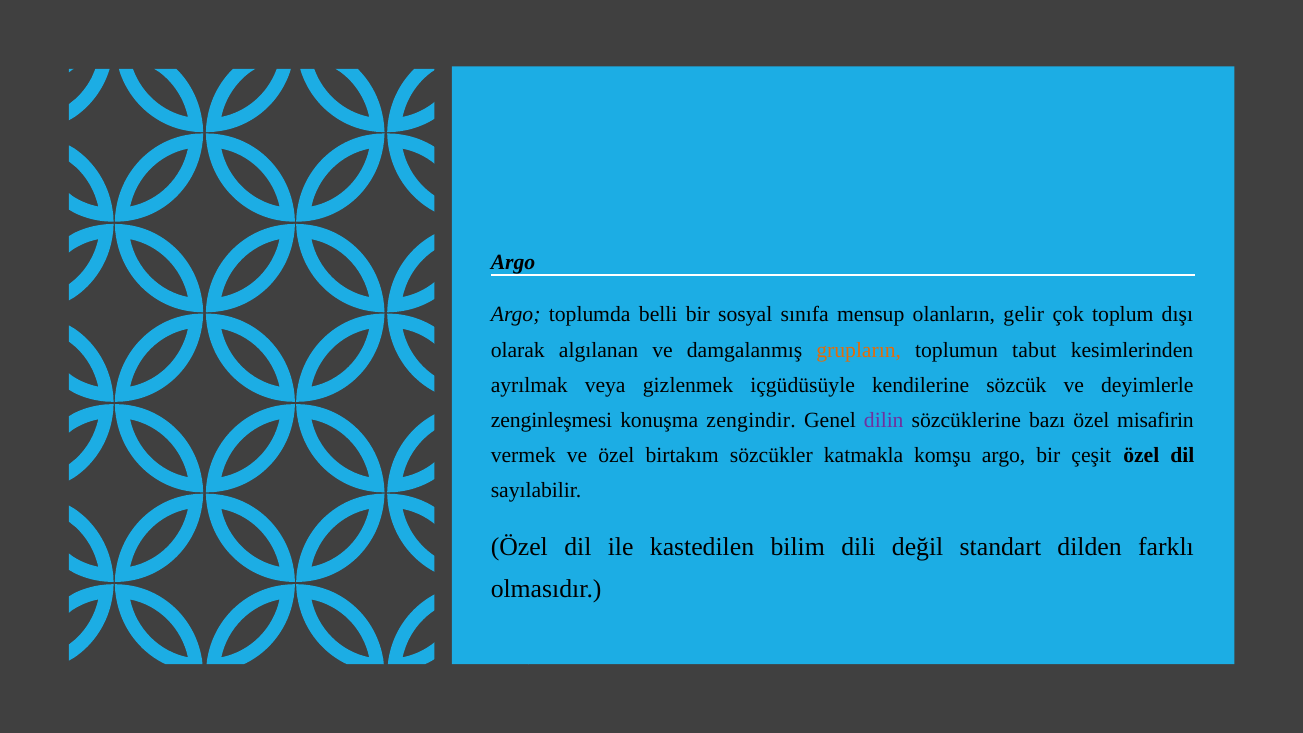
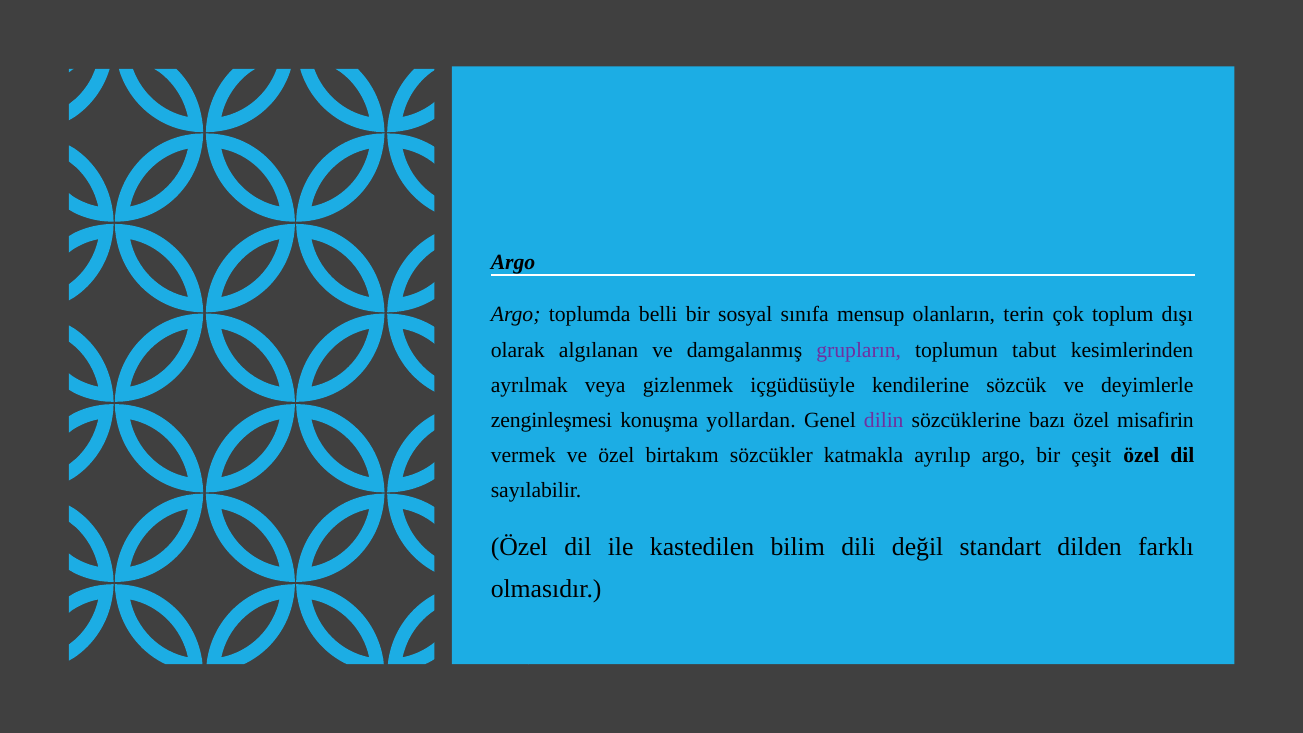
gelir: gelir -> terin (1024, 315)
grupların colour: orange -> purple (859, 350)
zengindir: zengindir -> yollardan (751, 420)
komşu: komşu -> ayrılıp (943, 455)
